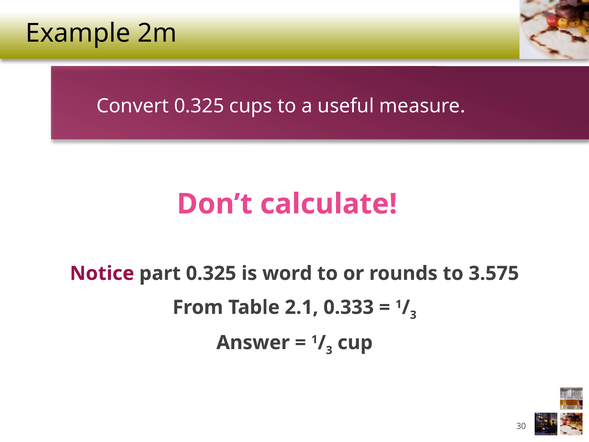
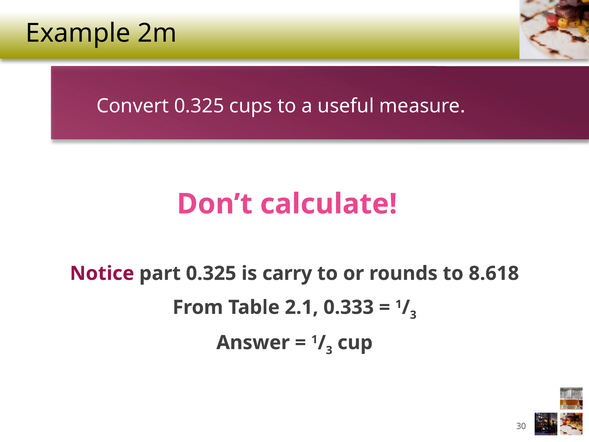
word: word -> carry (287, 273)
3.575: 3.575 -> 8.618 (494, 273)
